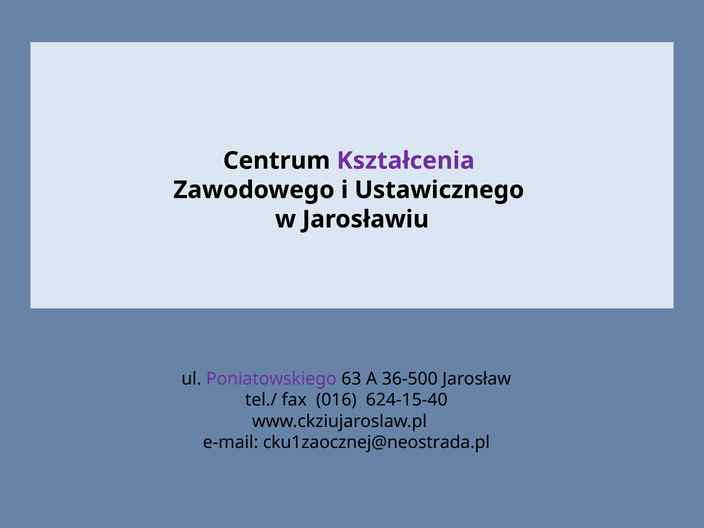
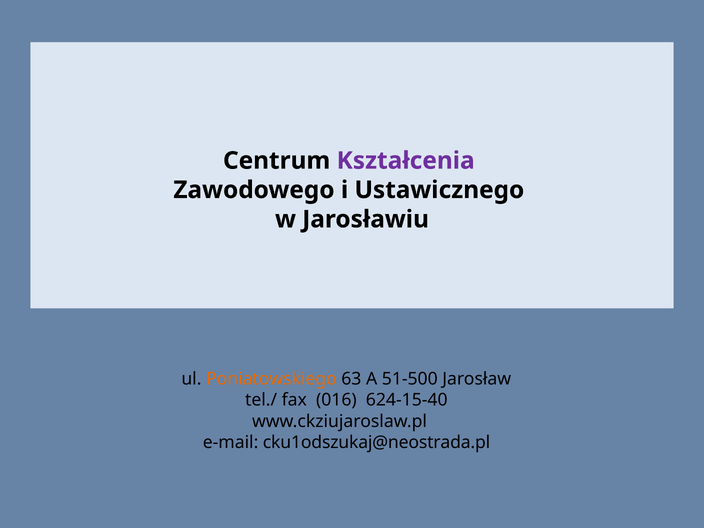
Poniatowskiego colour: purple -> orange (271, 379)
36-500: 36-500 -> 51-500 (410, 379)
cku1zaocznej@neostrada.pl: cku1zaocznej@neostrada.pl -> cku1odszukaj@neostrada.pl (377, 442)
